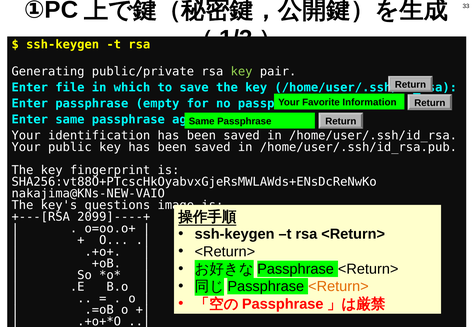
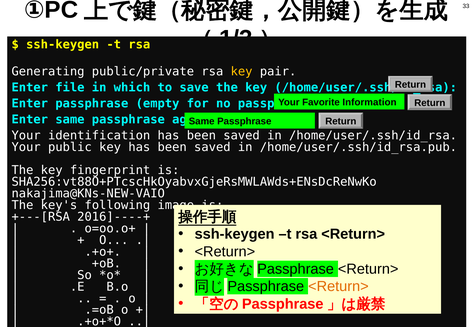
key colour: light green -> yellow (242, 71)
questions: questions -> following (117, 205)
2099]----+: 2099]----+ -> 2016]----+ (114, 217)
